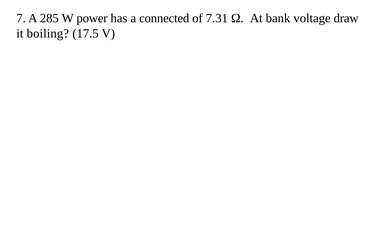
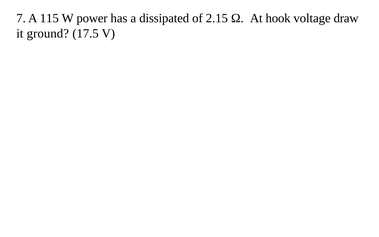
285: 285 -> 115 (49, 18)
connected: connected -> dissipated (164, 18)
7.31: 7.31 -> 2.15 (217, 18)
bank: bank -> hook (278, 18)
boiling: boiling -> ground (48, 33)
